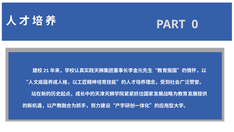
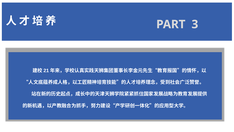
0: 0 -> 3 (195, 24)
